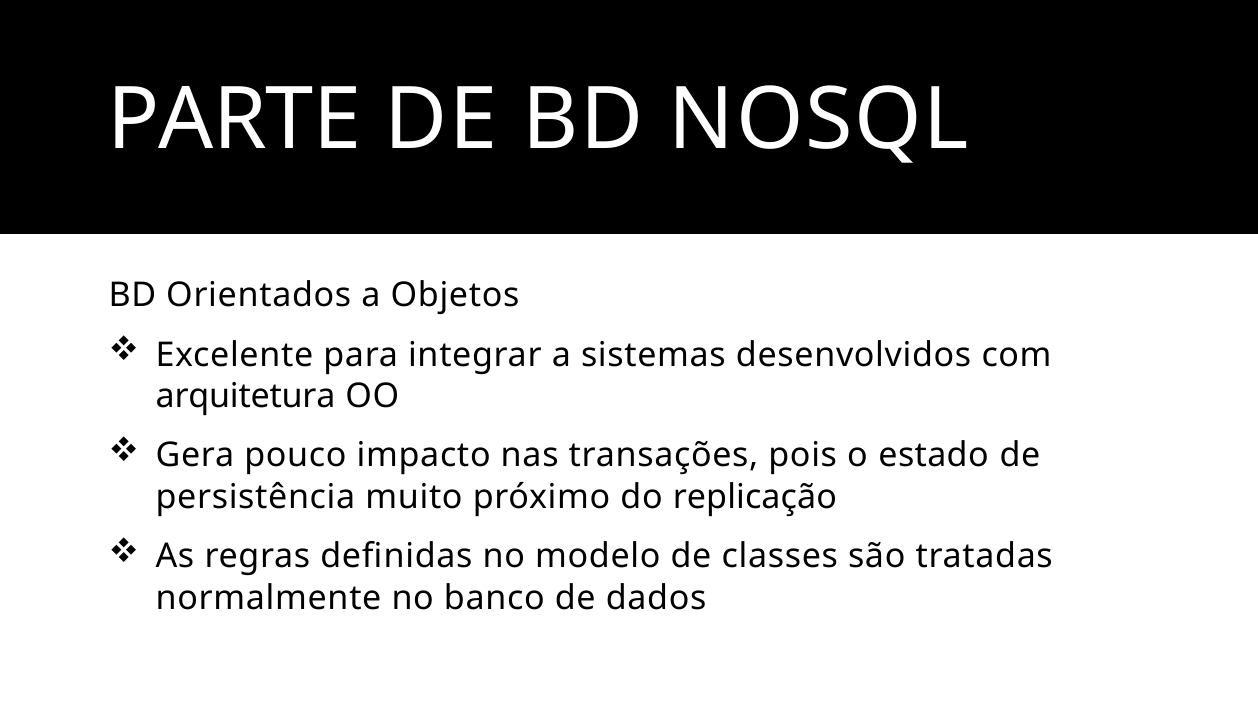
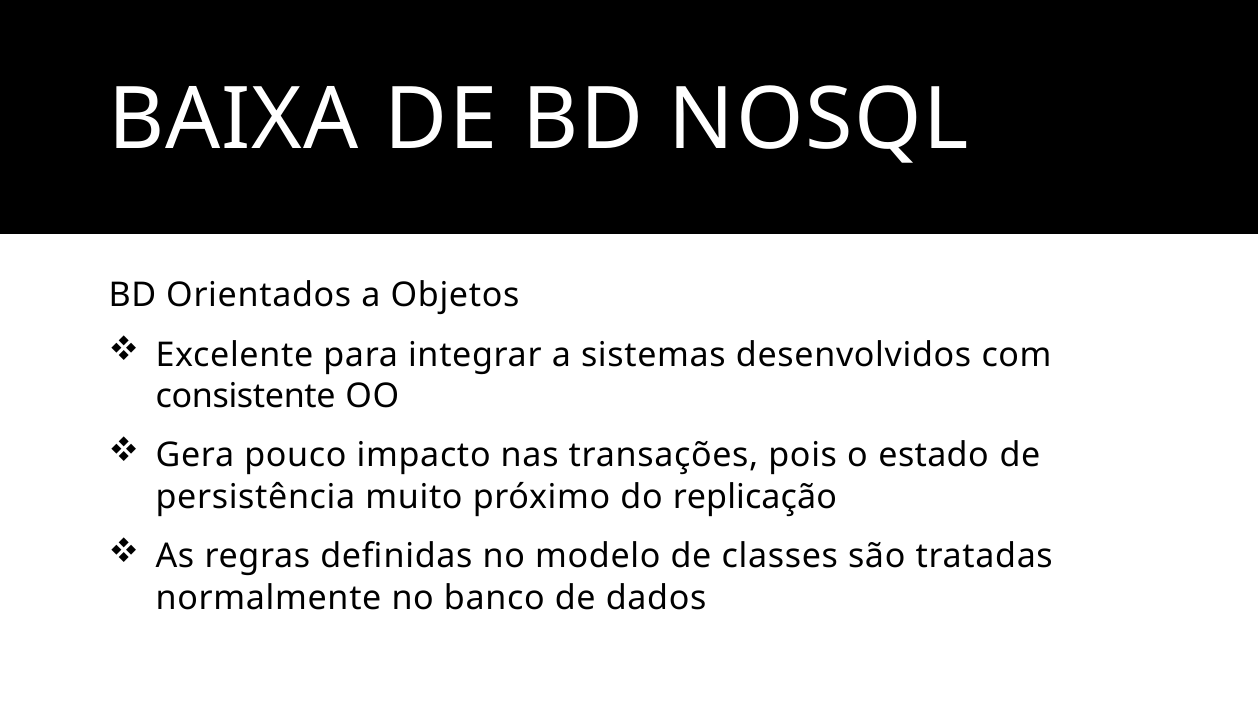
PARTE: PARTE -> BAIXA (233, 120)
arquitetura: arquitetura -> consistente (246, 396)
